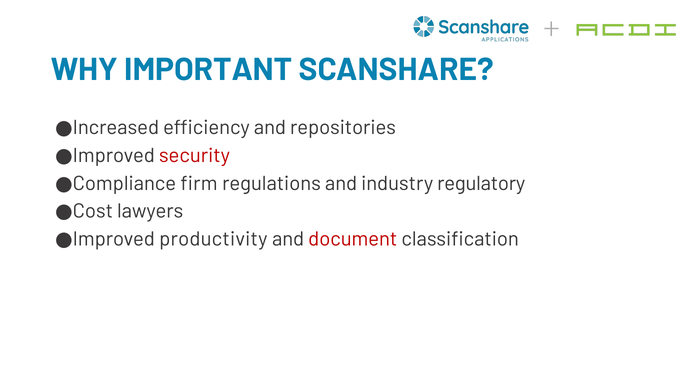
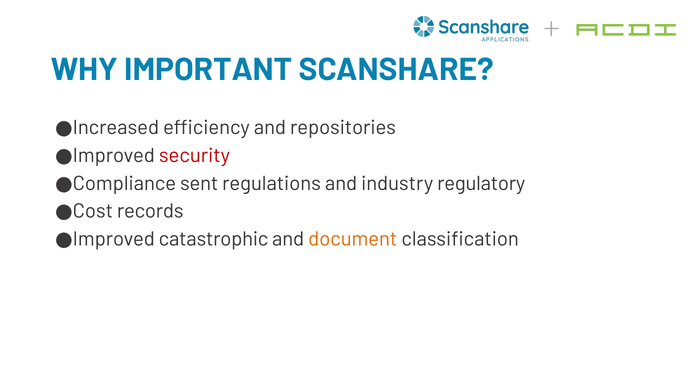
firm: firm -> sent (199, 184)
lawyers: lawyers -> records (150, 211)
productivity: productivity -> catastrophic (214, 239)
document colour: red -> orange (353, 239)
